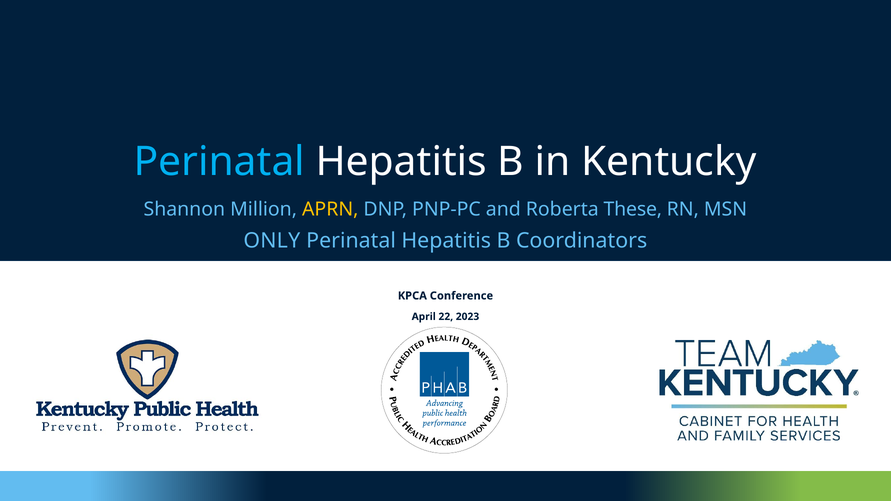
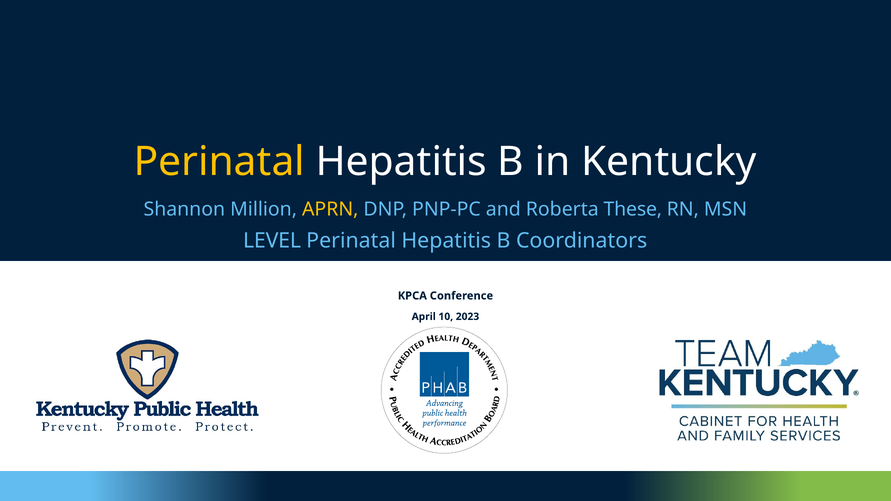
Perinatal colour: light blue -> yellow (219, 162)
ONLY: ONLY -> LEVEL (272, 241)
22: 22 -> 10 (446, 317)
